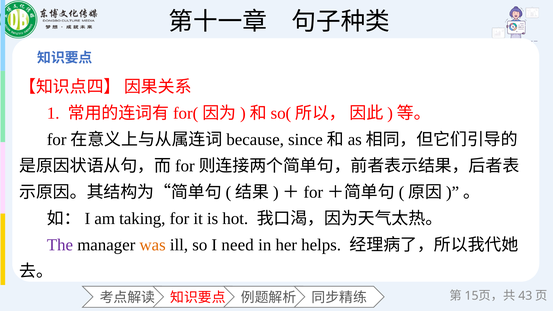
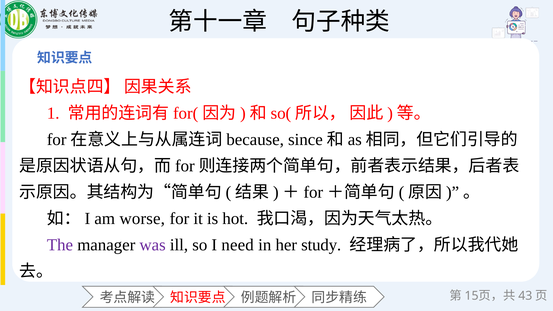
taking: taking -> worse (142, 219)
was colour: orange -> purple (153, 245)
helps: helps -> study (321, 245)
